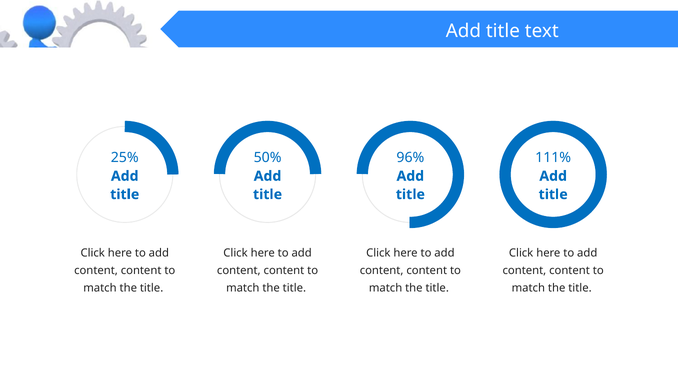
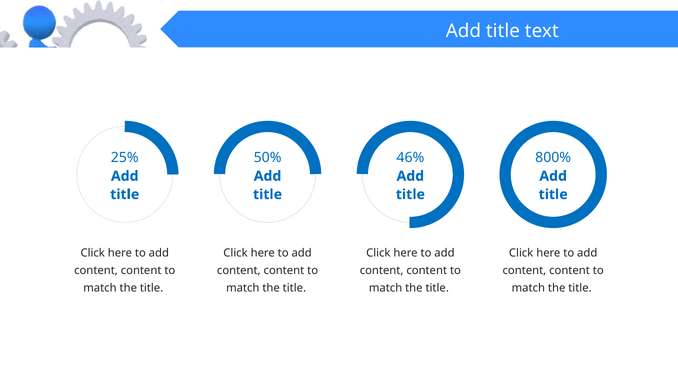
96%: 96% -> 46% (410, 158)
111%: 111% -> 800% (553, 158)
